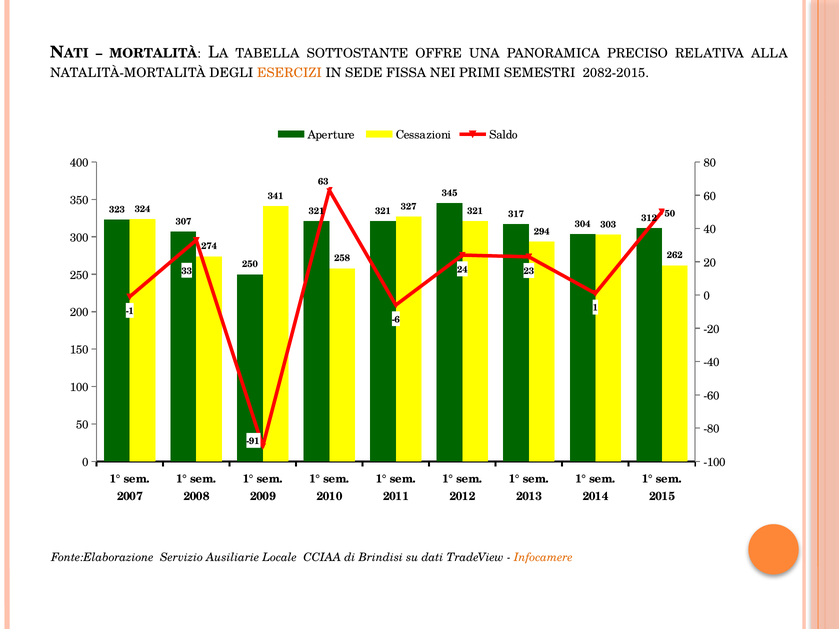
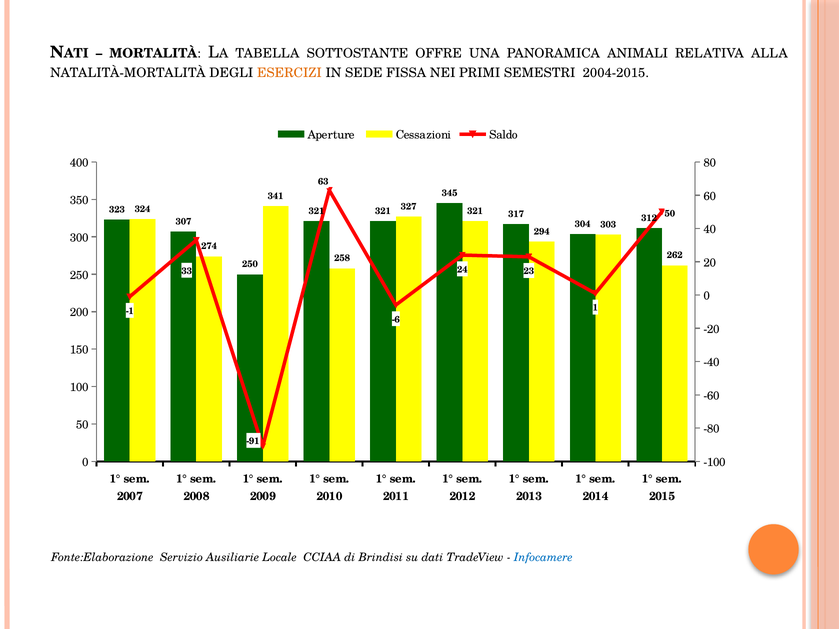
PRECISO: PRECISO -> ANIMALI (638, 53)
2082-2015: 2082-2015 -> 2004-2015 (616, 73)
Infocamere colour: orange -> blue (543, 558)
